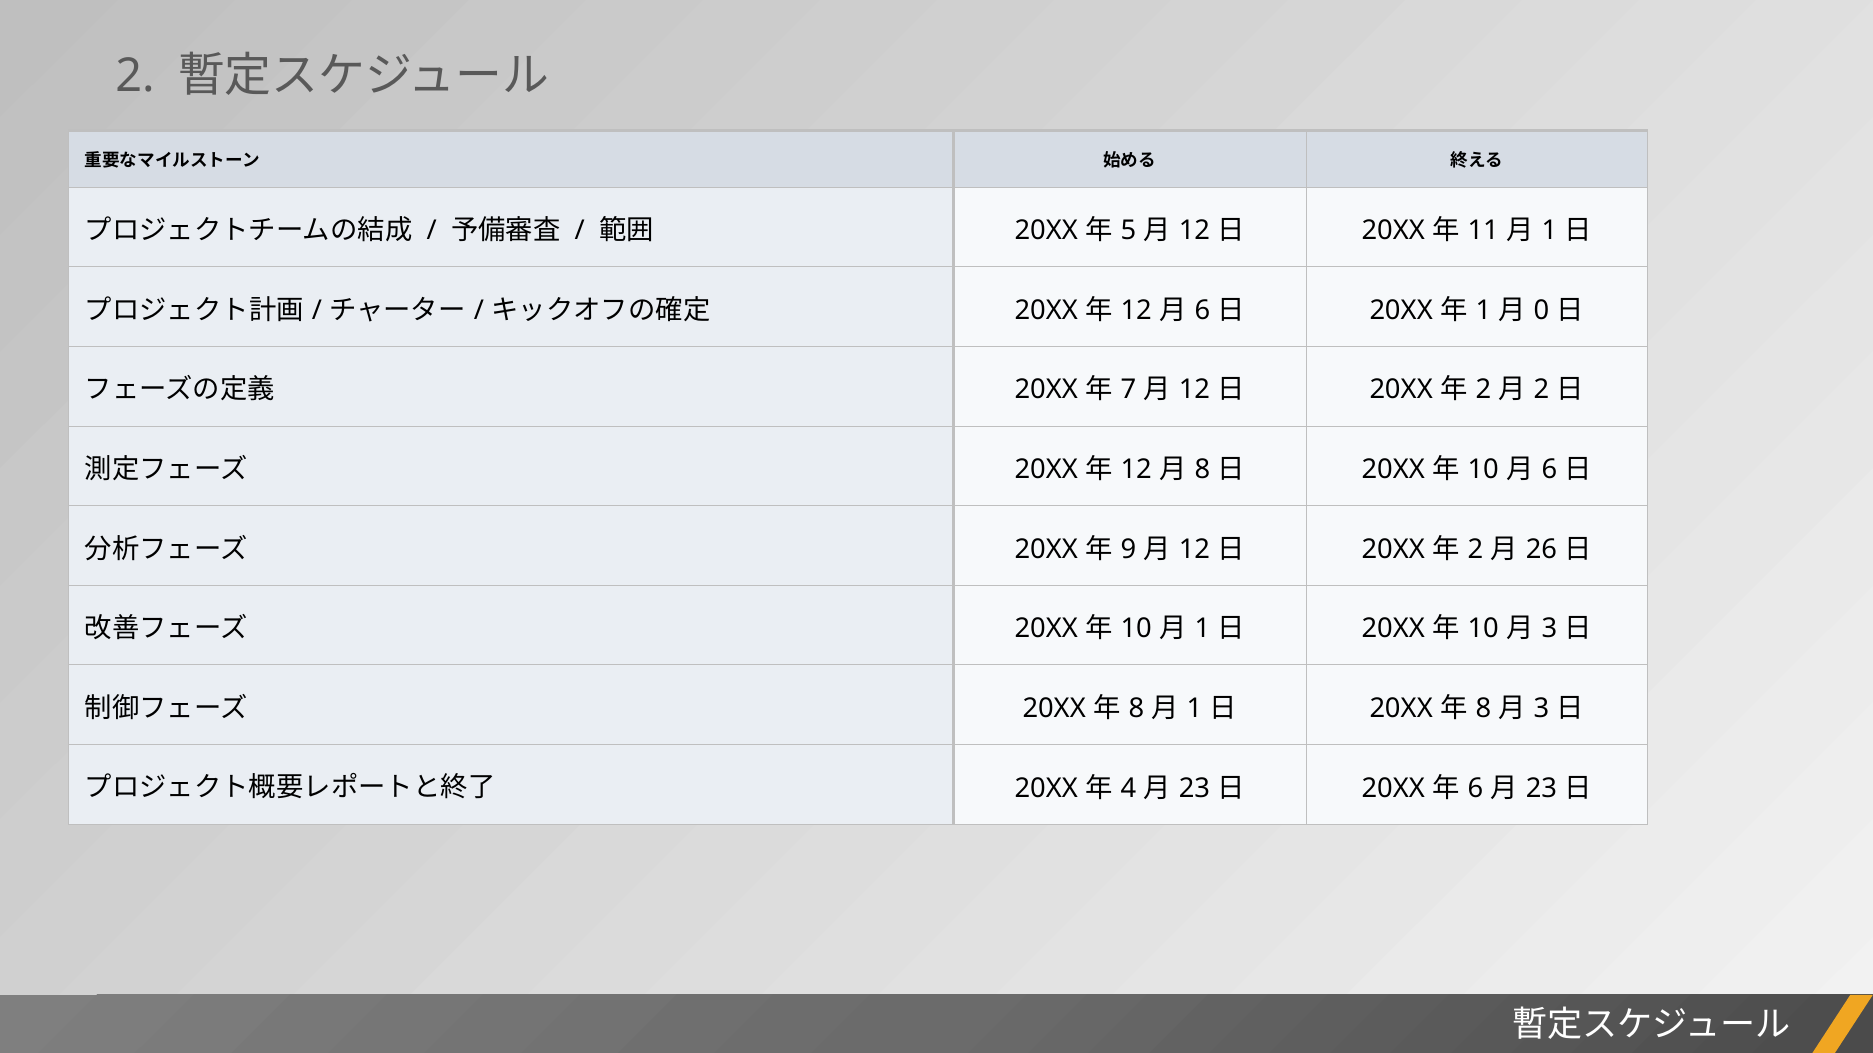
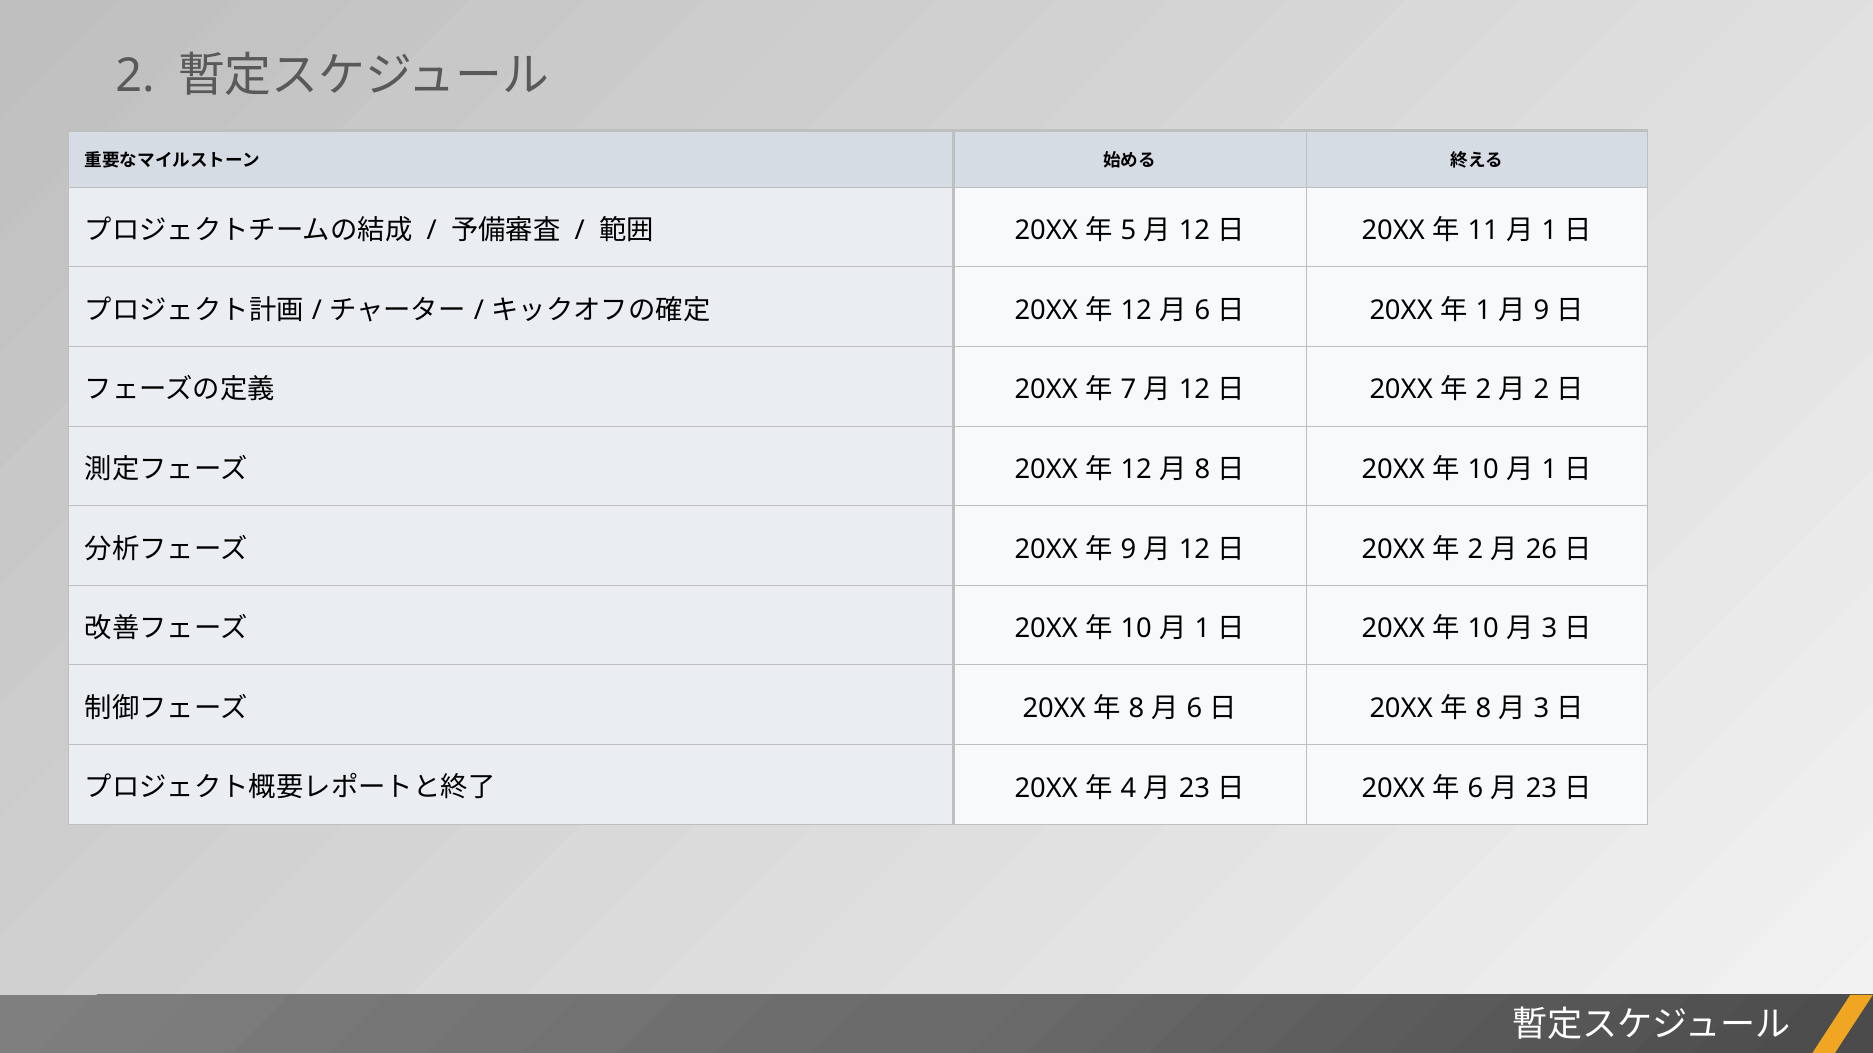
0: 0 -> 9 (1542, 310)
6: 6 -> 1 (1549, 470)
1: 1 -> 6 (1195, 709)
